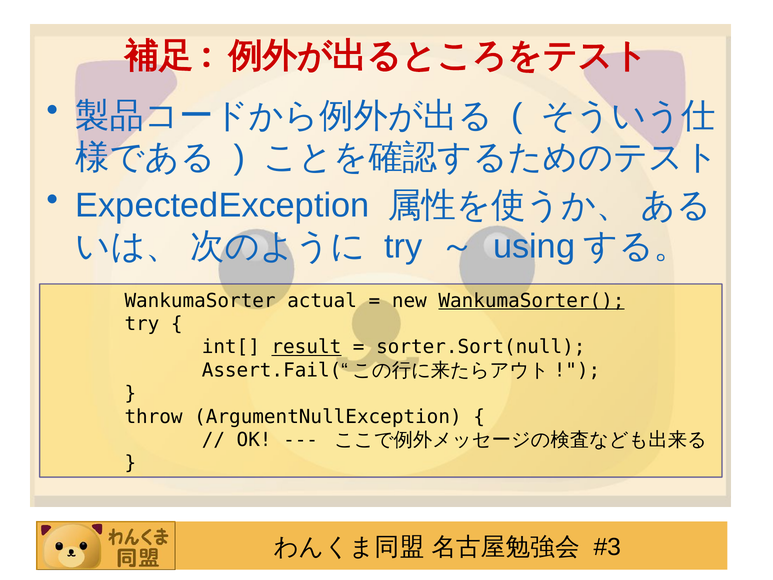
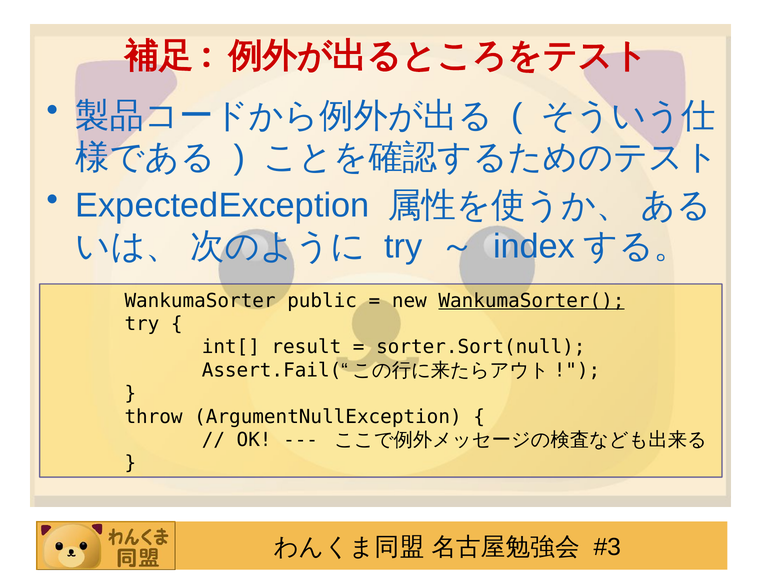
using: using -> index (534, 246)
actual: actual -> public (322, 301)
result underline: present -> none (306, 347)
